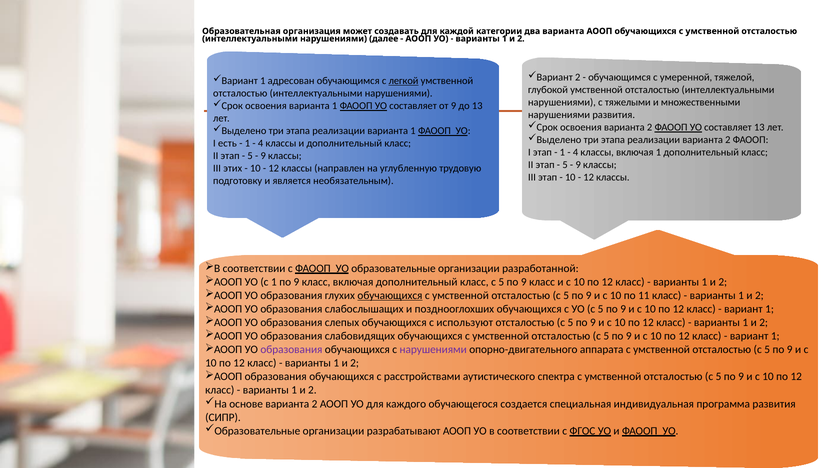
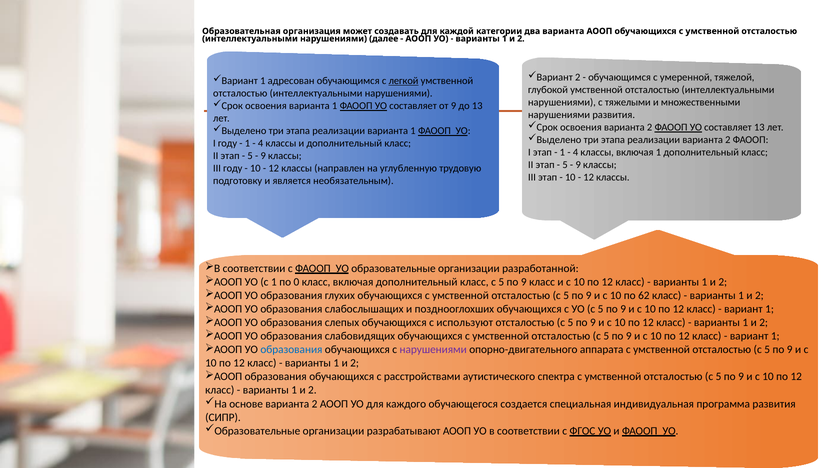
I есть: есть -> году (227, 143)
III этих: этих -> году (233, 168)
1 по 9: 9 -> 0 (296, 282)
обучающихся underline: present -> none (390, 296)
11: 11 -> 62 (644, 296)
образования colour: purple -> blue (291, 350)
